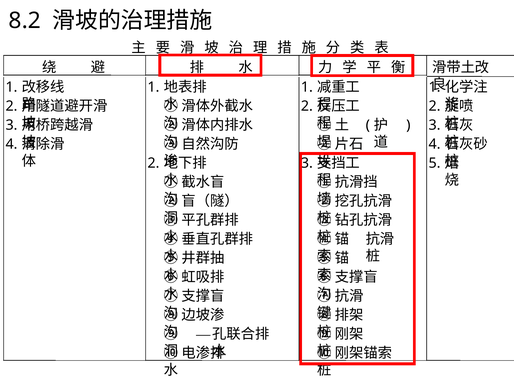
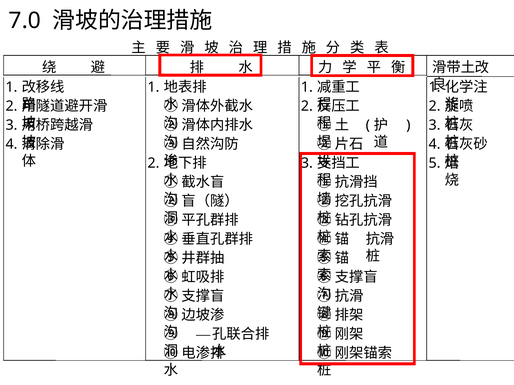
8.2: 8.2 -> 7.0 (25, 21)
